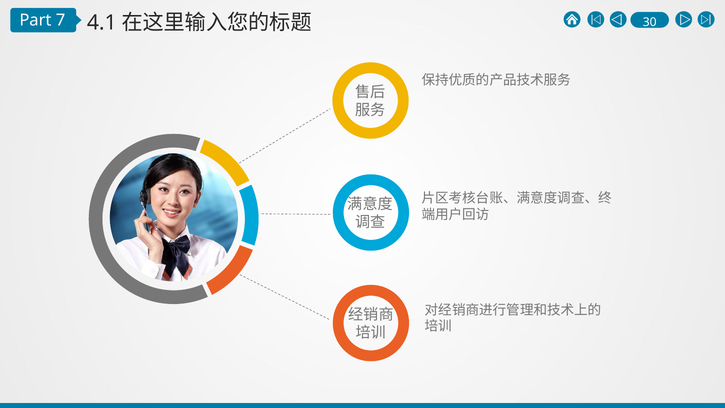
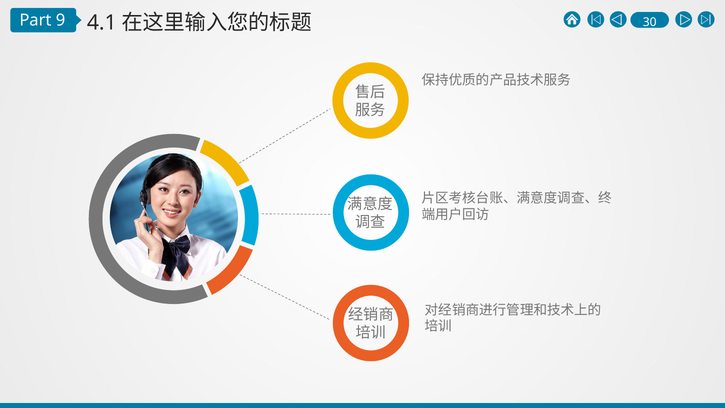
7: 7 -> 9 (61, 20)
